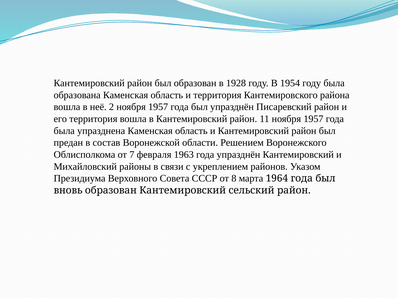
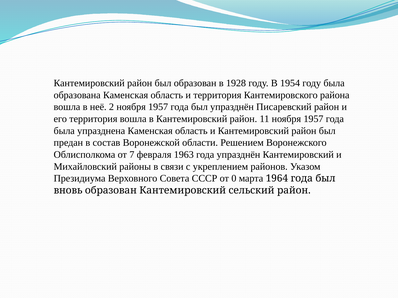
8: 8 -> 0 (234, 179)
